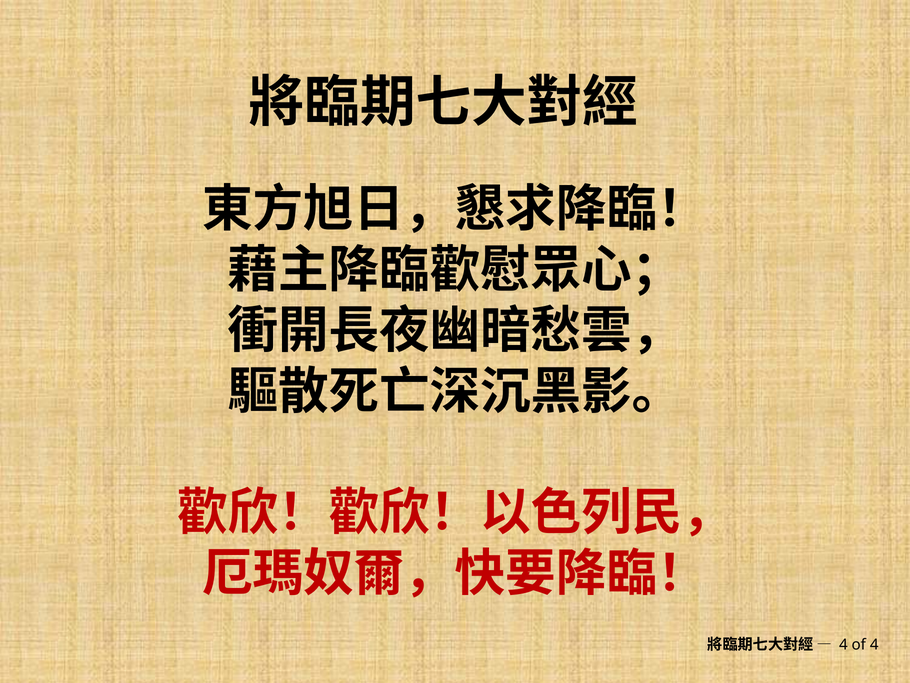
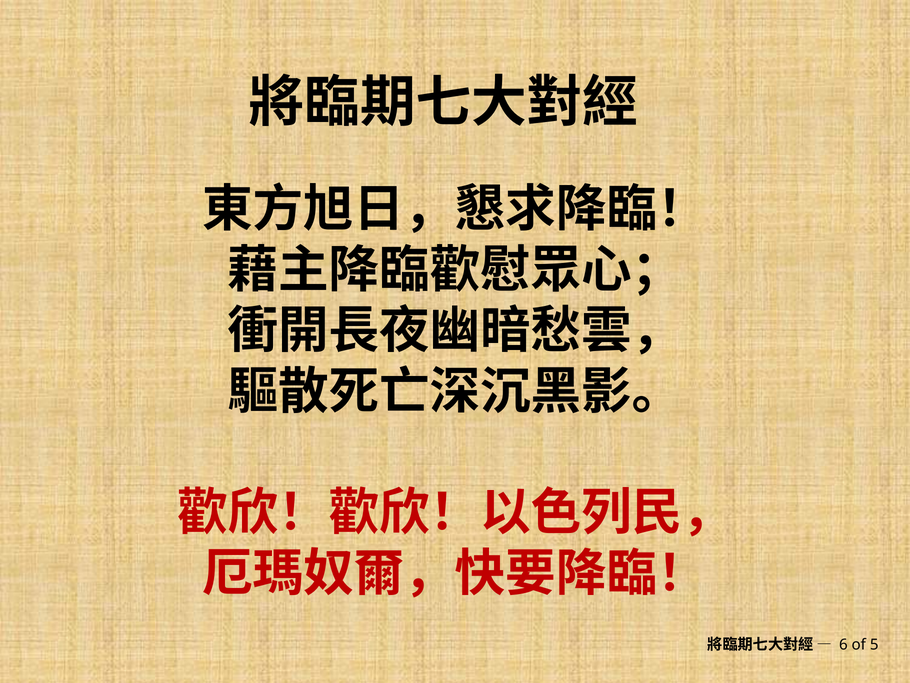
4: 4 -> 6 (843, 644)
of 4: 4 -> 5 (874, 644)
